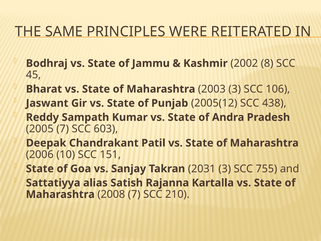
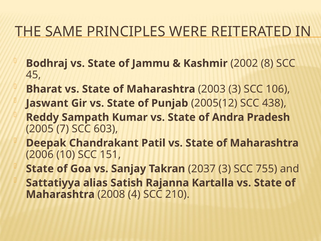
2031: 2031 -> 2037 (202, 169)
2008 7: 7 -> 4 (134, 194)
